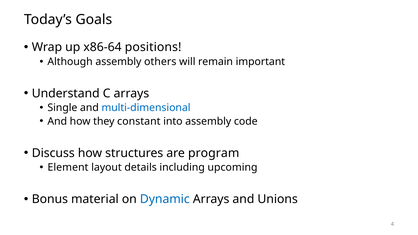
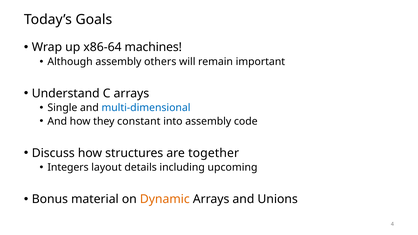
positions: positions -> machines (153, 47)
program: program -> together (214, 153)
Element: Element -> Integers (68, 167)
Dynamic colour: blue -> orange (165, 199)
